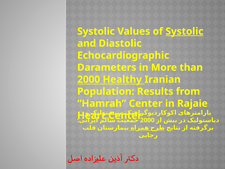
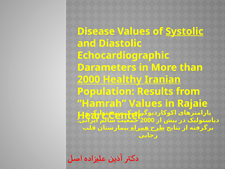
Systolic: Systolic -> Disease (96, 31)
Iranian underline: none -> present (163, 79)
Hamrah Center: Center -> Values (146, 103)
